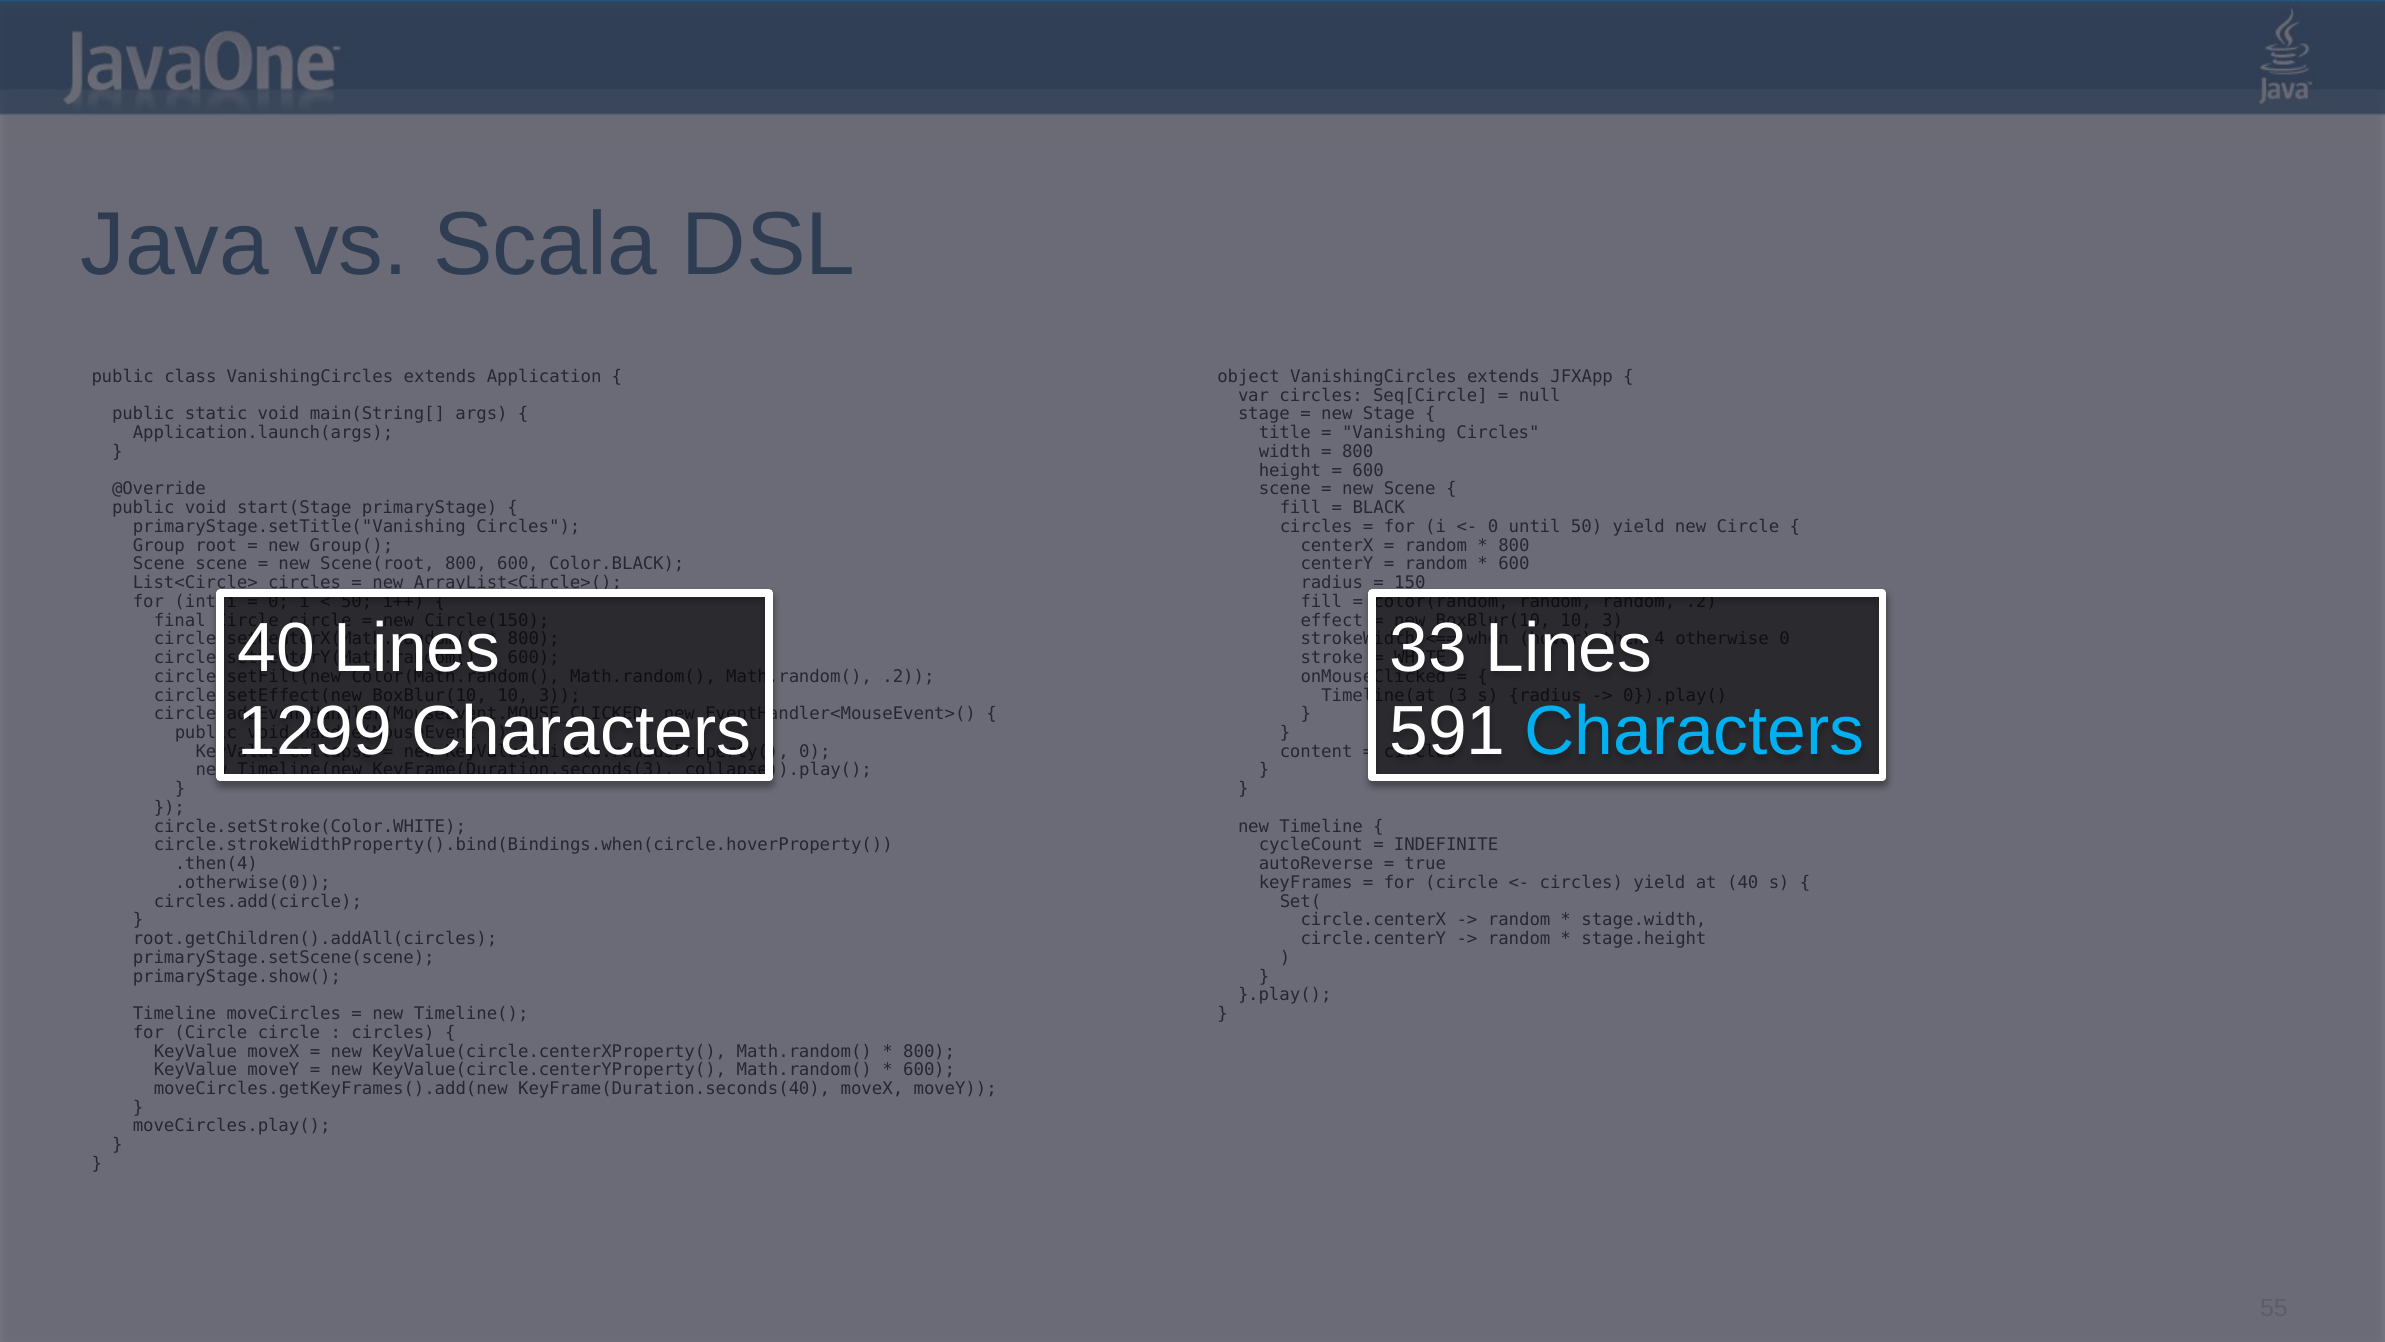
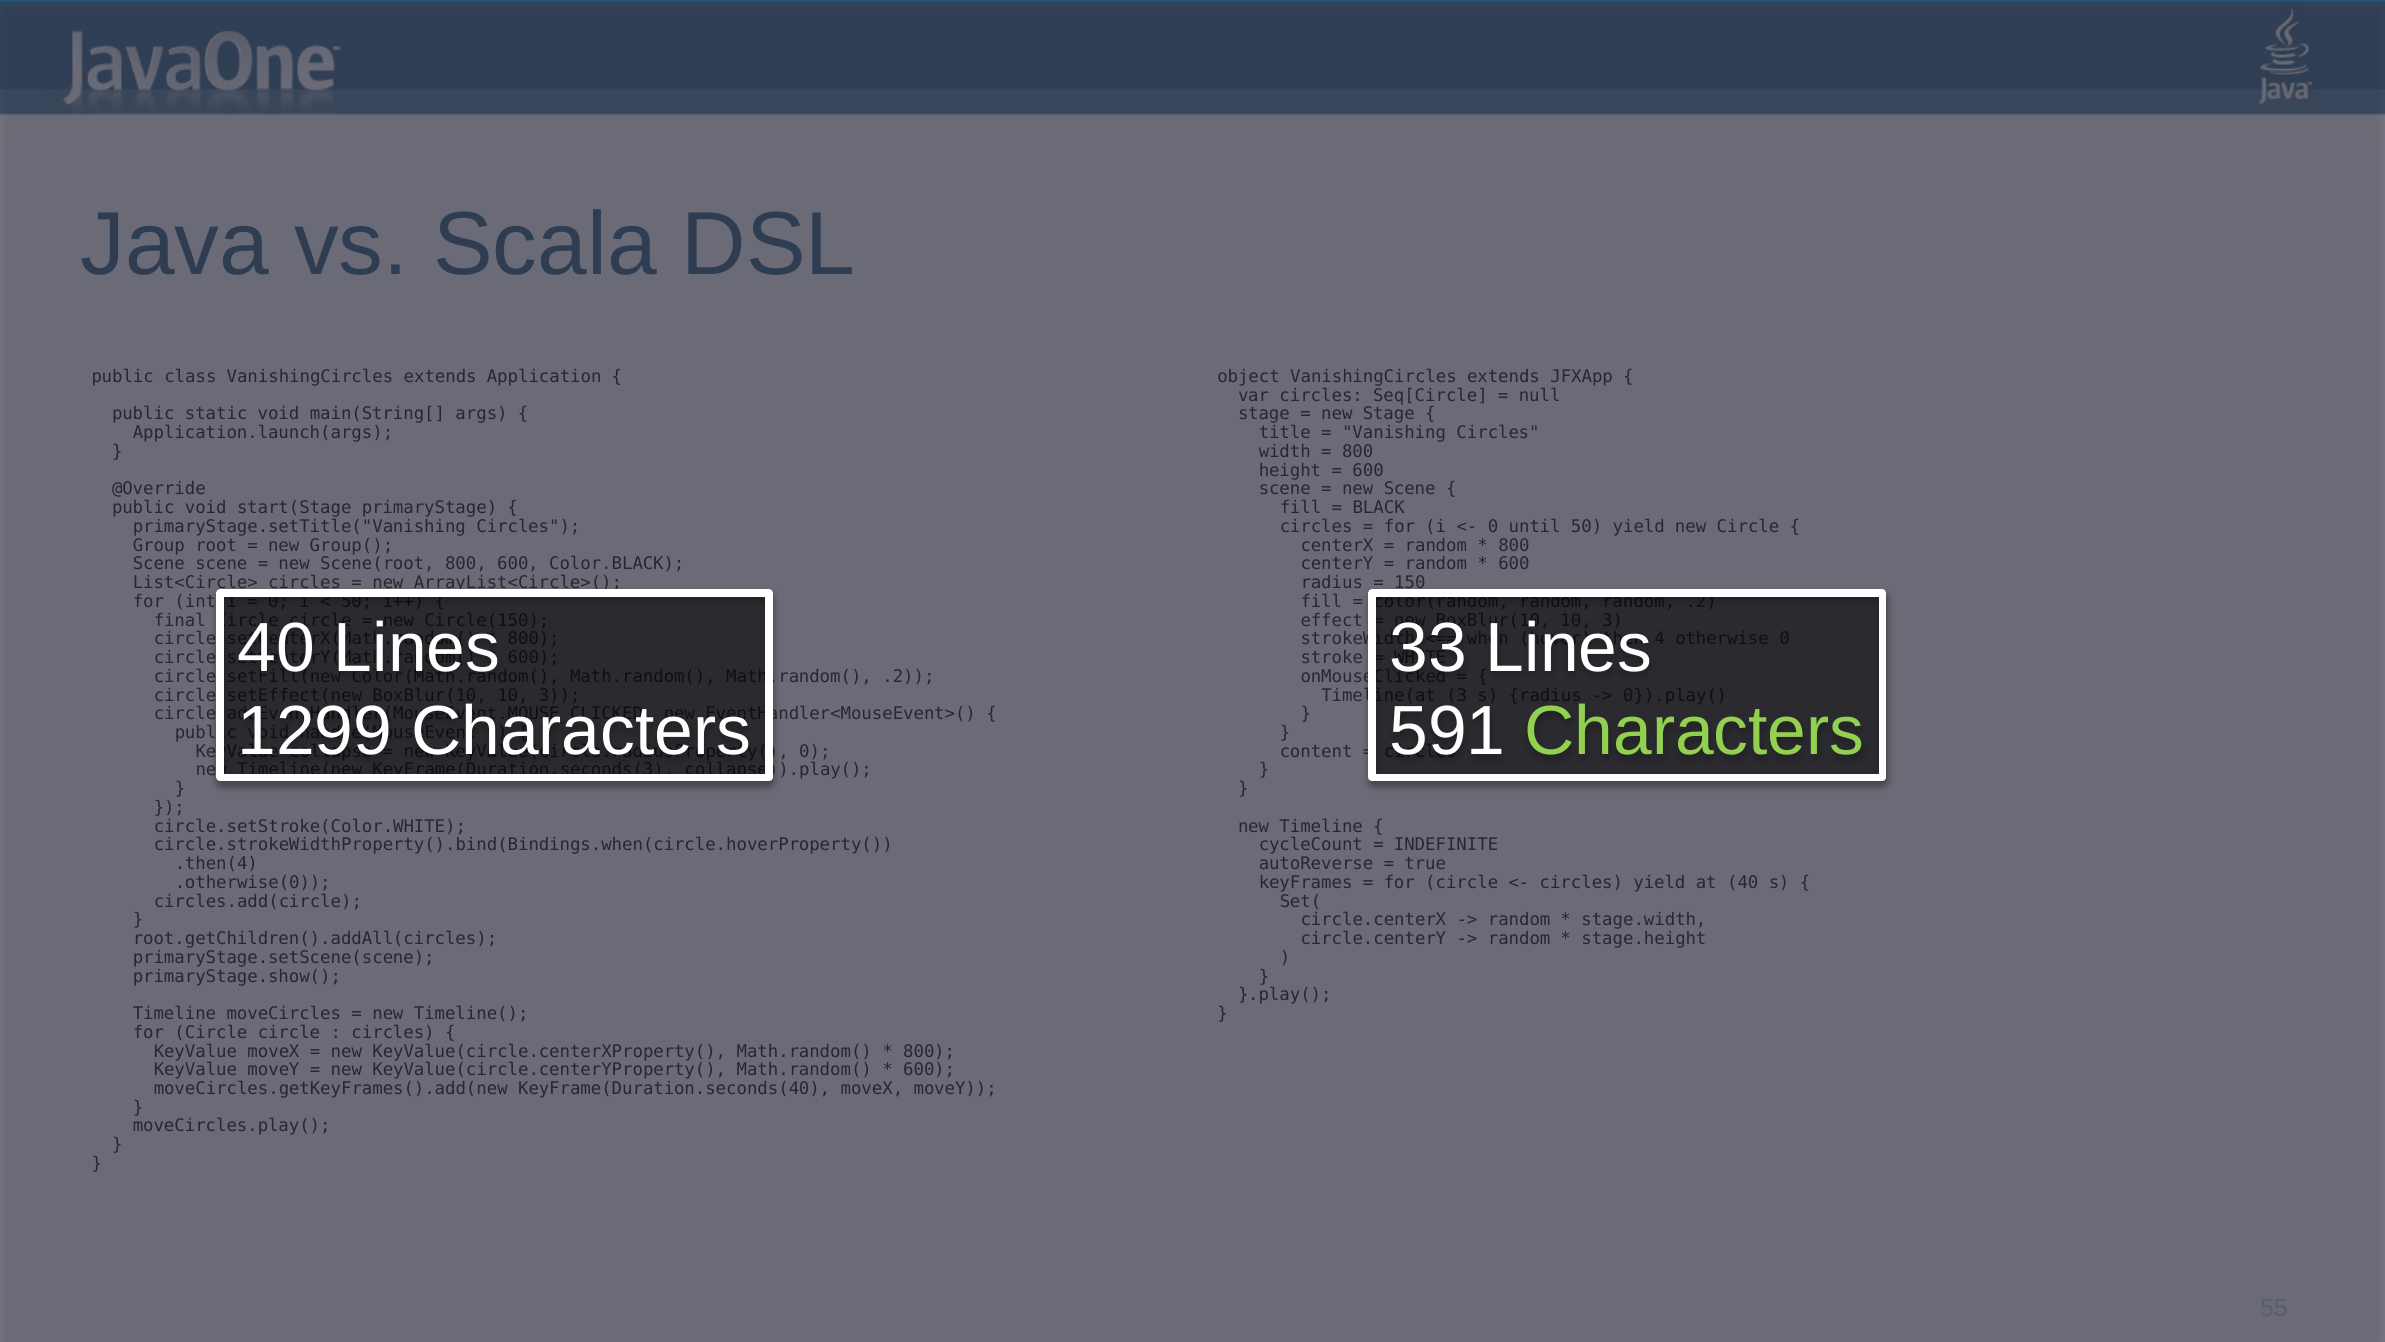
Characters colour: light blue -> light green (1694, 732)
